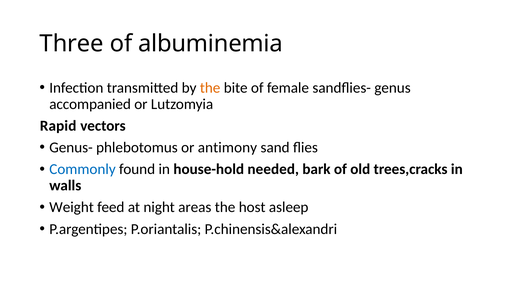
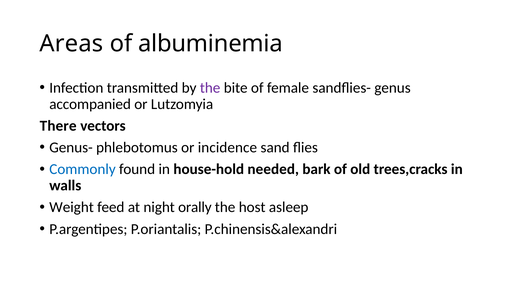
Three: Three -> Areas (71, 44)
the colour: orange -> purple (210, 88)
Rapid: Rapid -> There (58, 126)
antimony: antimony -> incidence (227, 147)
areas: areas -> orally (195, 207)
